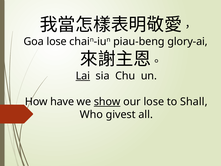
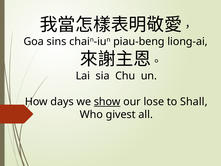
Goa lose: lose -> sins (57, 41)
glory-ai: glory-ai -> liong-ai (188, 41)
Lai underline: present -> none (83, 76)
have: have -> days (62, 101)
